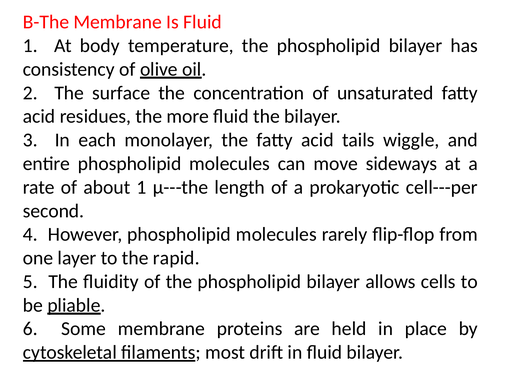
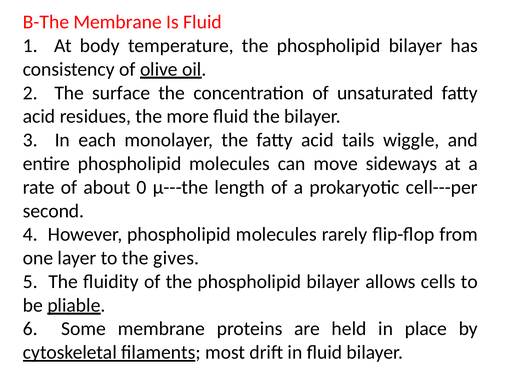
about 1: 1 -> 0 (142, 187)
rapid: rapid -> gives (176, 258)
